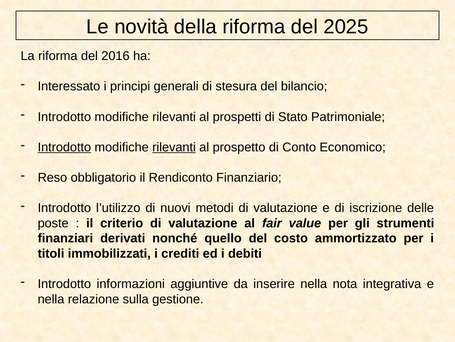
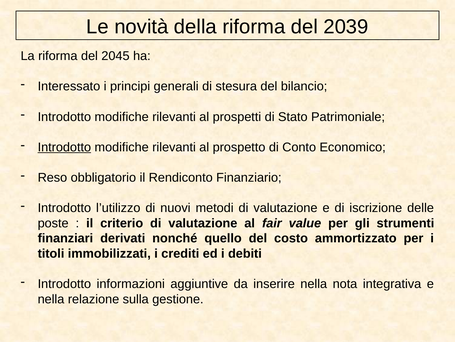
2025: 2025 -> 2039 (346, 27)
2016: 2016 -> 2045 (115, 56)
rilevanti underline: present -> none (174, 147)
